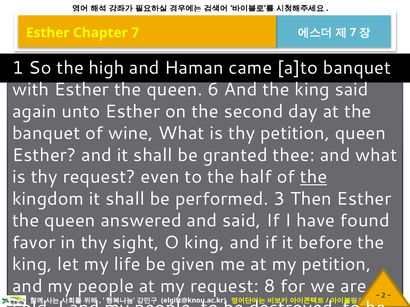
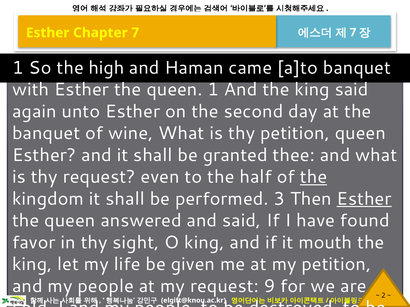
queen 6: 6 -> 1 (213, 90)
Esther underline: none -> present (364, 199)
before: before -> mouth (325, 243)
8: 8 -> 9 (269, 287)
